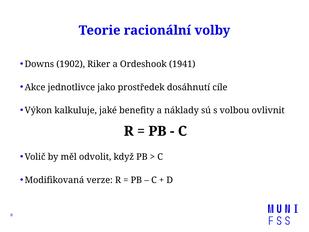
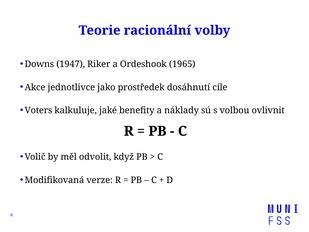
1902: 1902 -> 1947 (71, 64)
1941: 1941 -> 1965 (182, 64)
Výkon: Výkon -> Voters (38, 110)
